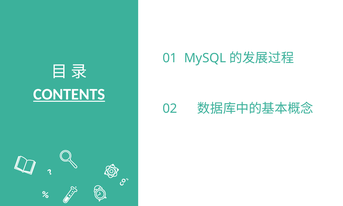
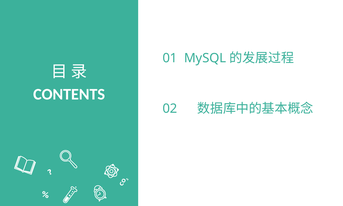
CONTENTS underline: present -> none (69, 94)
